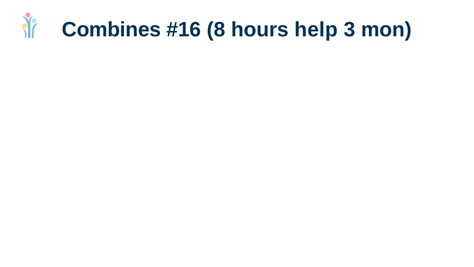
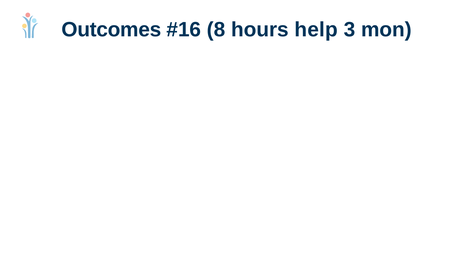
Combines: Combines -> Outcomes (111, 30)
